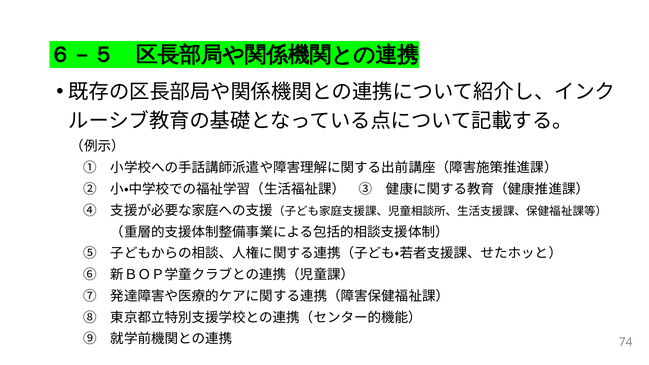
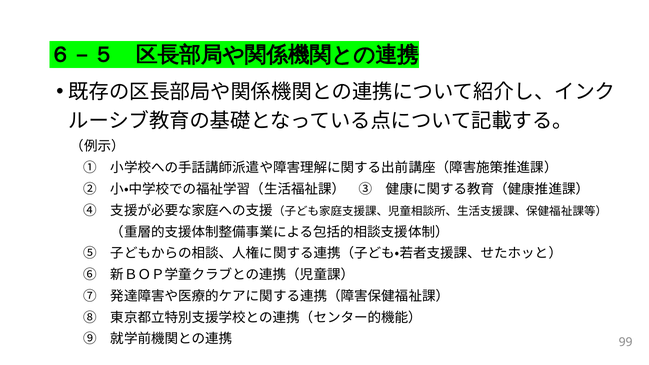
74: 74 -> 99 (626, 342)
